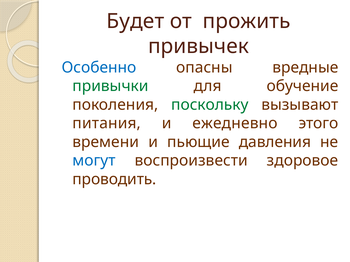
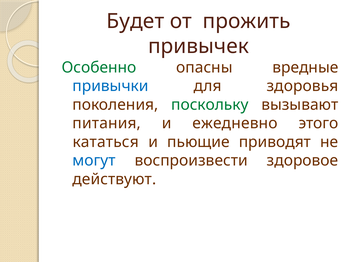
Особенно colour: blue -> green (99, 68)
привычки colour: green -> blue (110, 86)
обучение: обучение -> здоровья (302, 86)
времени: времени -> кататься (106, 142)
давления: давления -> приводят (275, 142)
проводить: проводить -> действуют (114, 180)
